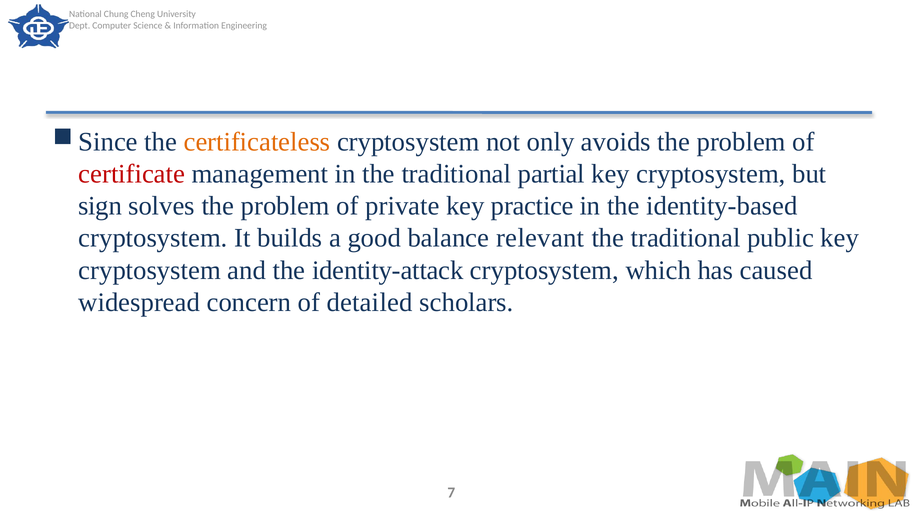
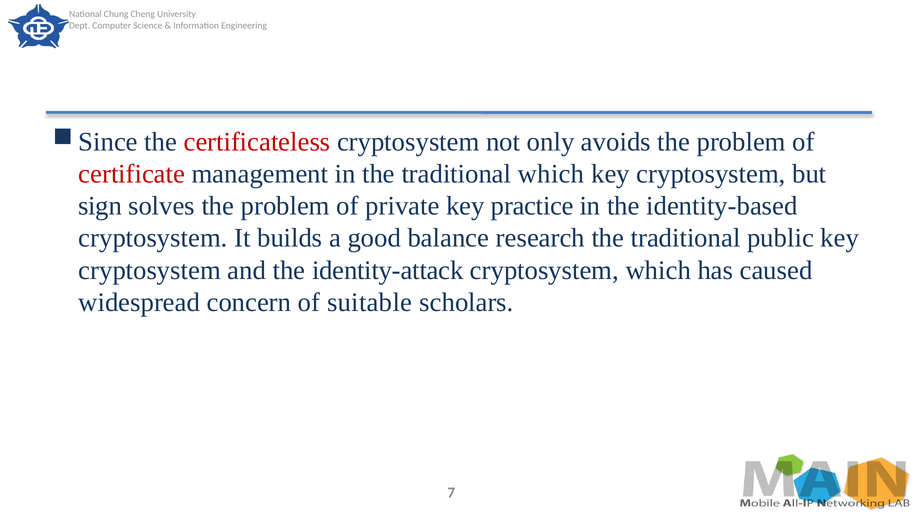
certificateless colour: orange -> red (257, 142)
traditional partial: partial -> which (551, 174)
relevant: relevant -> research (540, 238)
detailed: detailed -> suitable (370, 303)
